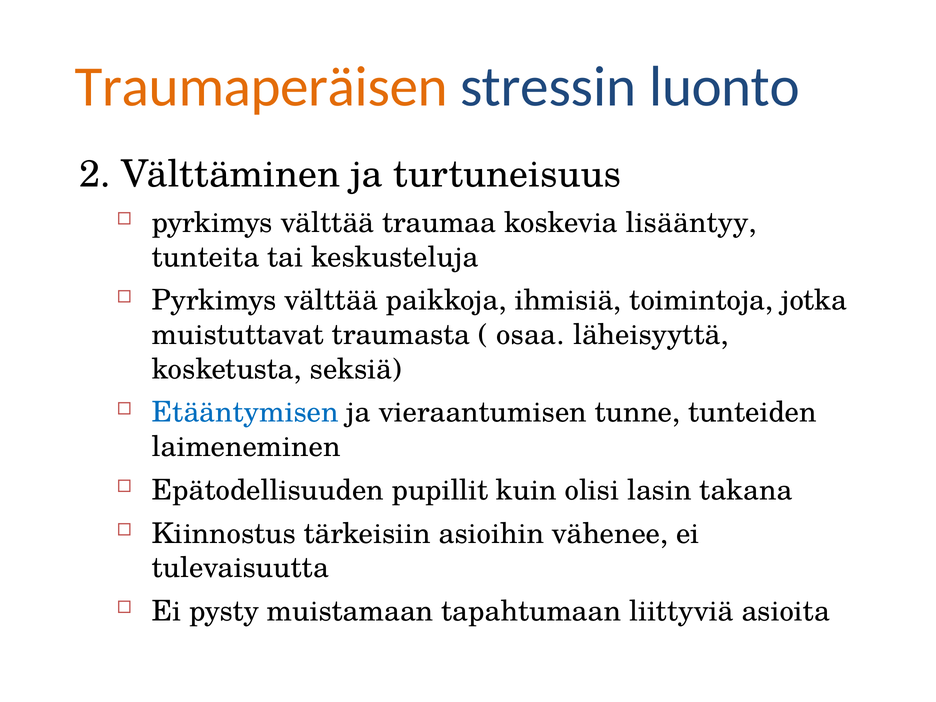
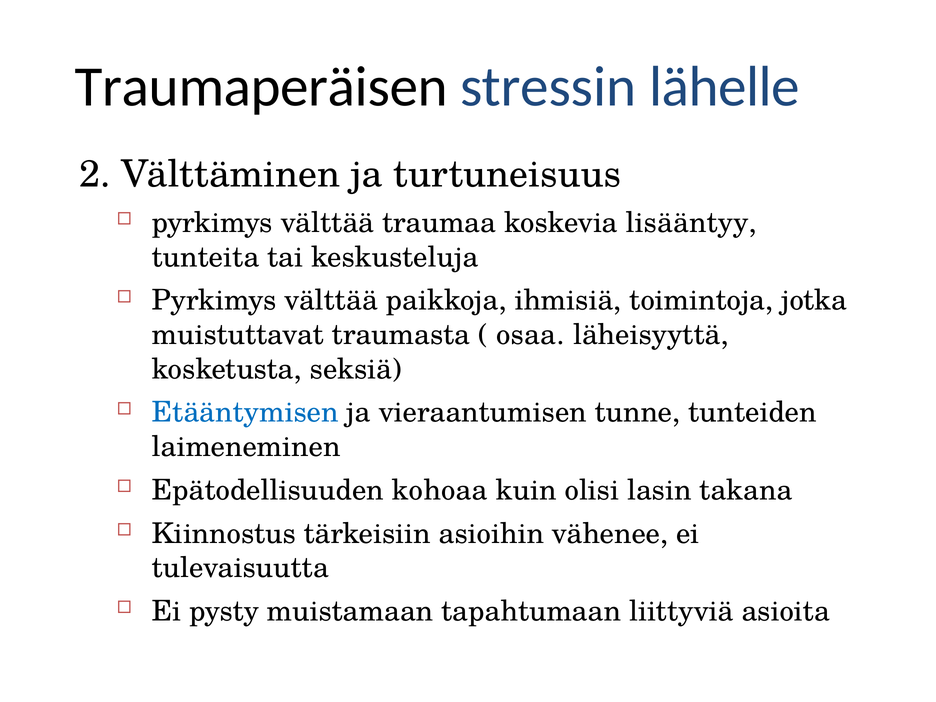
Traumaperäisen colour: orange -> black (261, 87)
luonto: luonto -> lähelle (725, 87)
pupillit: pupillit -> kohoaa (440, 490)
